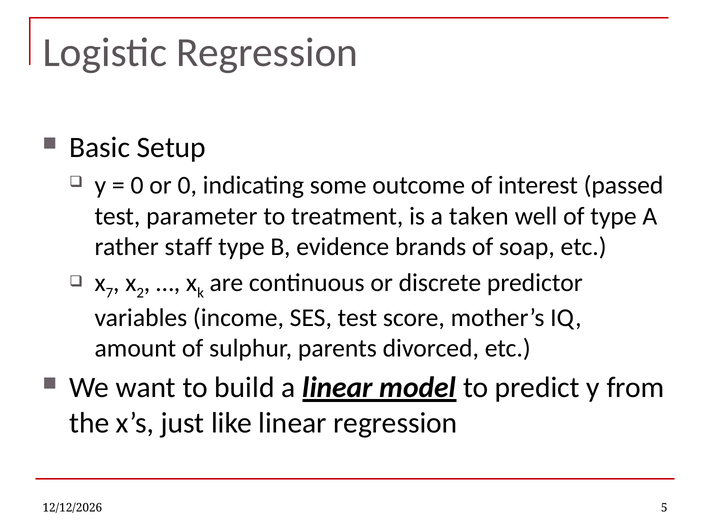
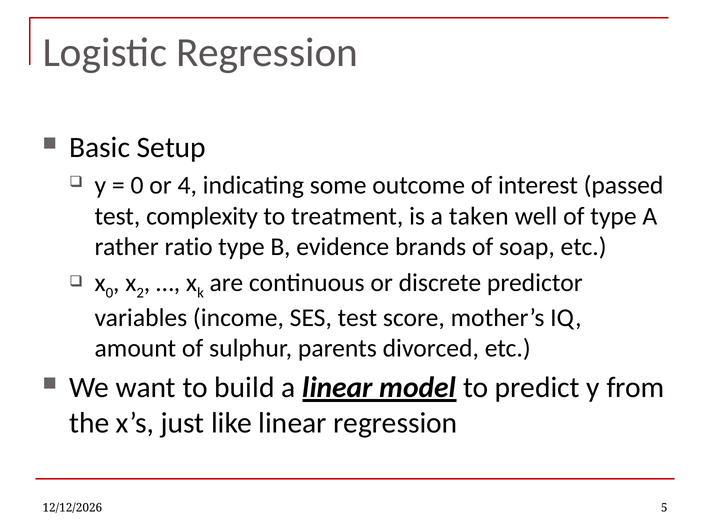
or 0: 0 -> 4 (187, 186)
parameter: parameter -> complexity (202, 216)
staff: staff -> ratio (189, 247)
7: 7 -> 0 (109, 293)
